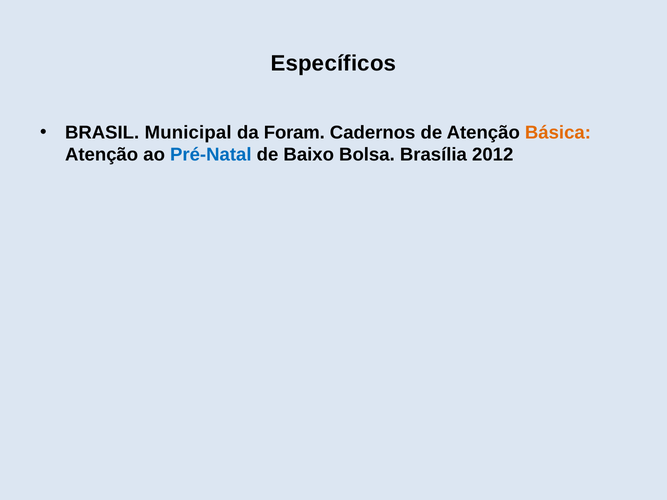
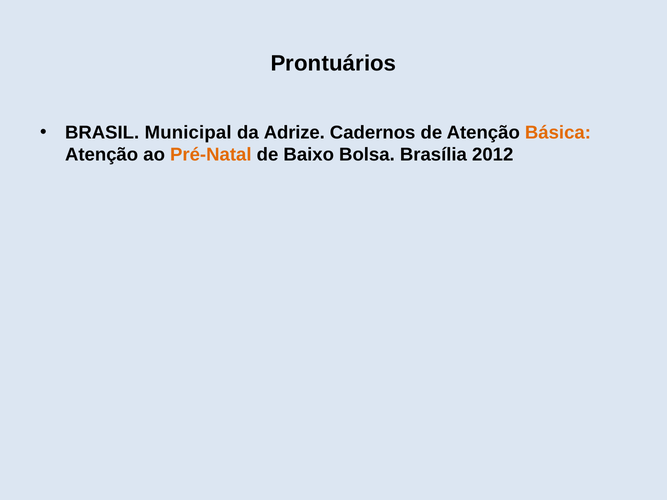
Específicos: Específicos -> Prontuários (333, 63)
Foram: Foram -> Adrize (294, 133)
Pré-Natal colour: blue -> orange (211, 155)
